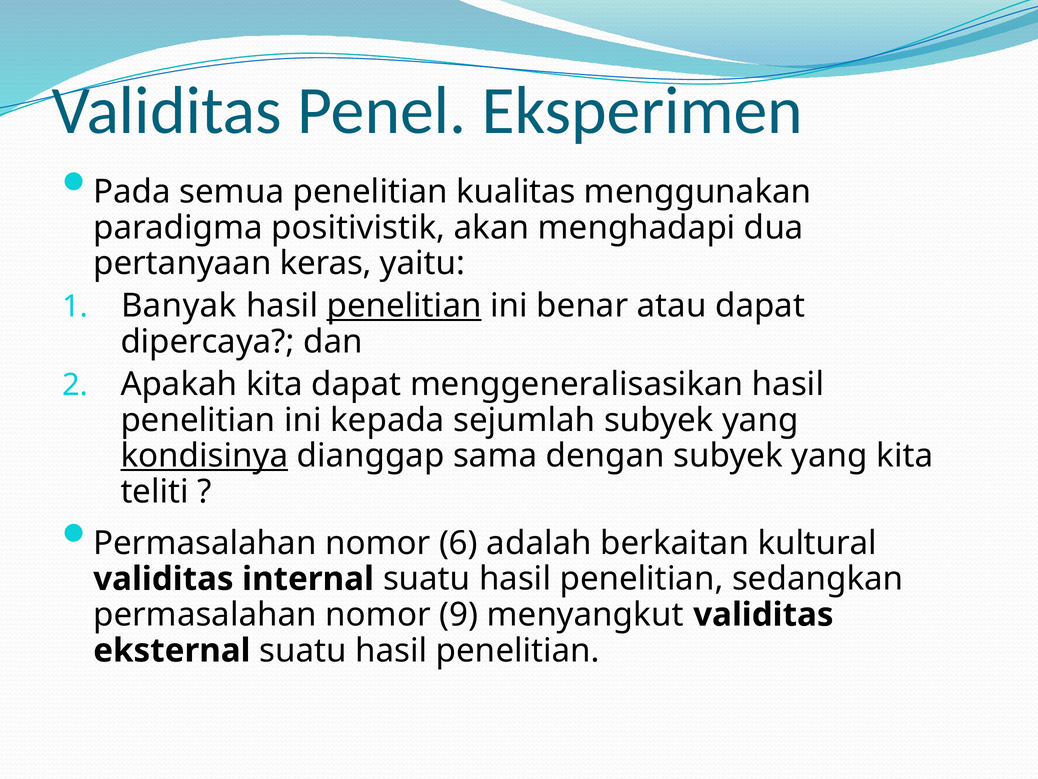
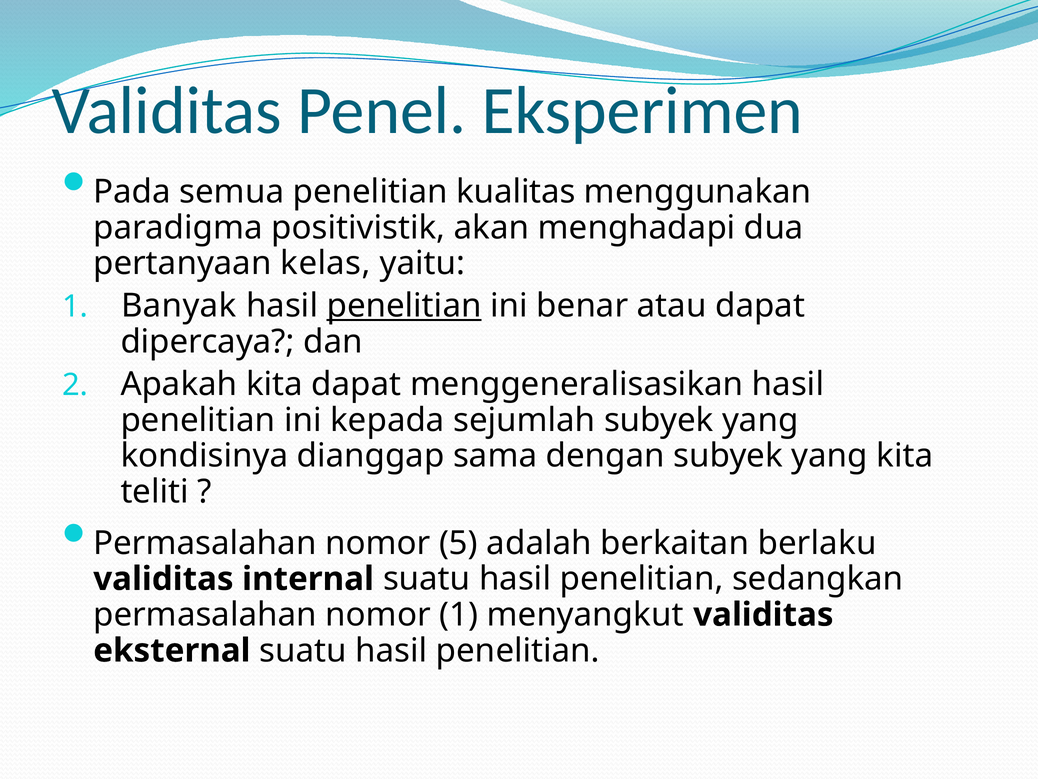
keras: keras -> kelas (325, 263)
kondisinya underline: present -> none (204, 456)
6: 6 -> 5 (458, 543)
kultural: kultural -> berlaku (817, 543)
nomor 9: 9 -> 1 (459, 614)
